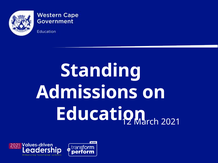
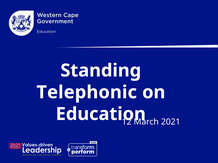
Admissions: Admissions -> Telephonic (87, 93)
